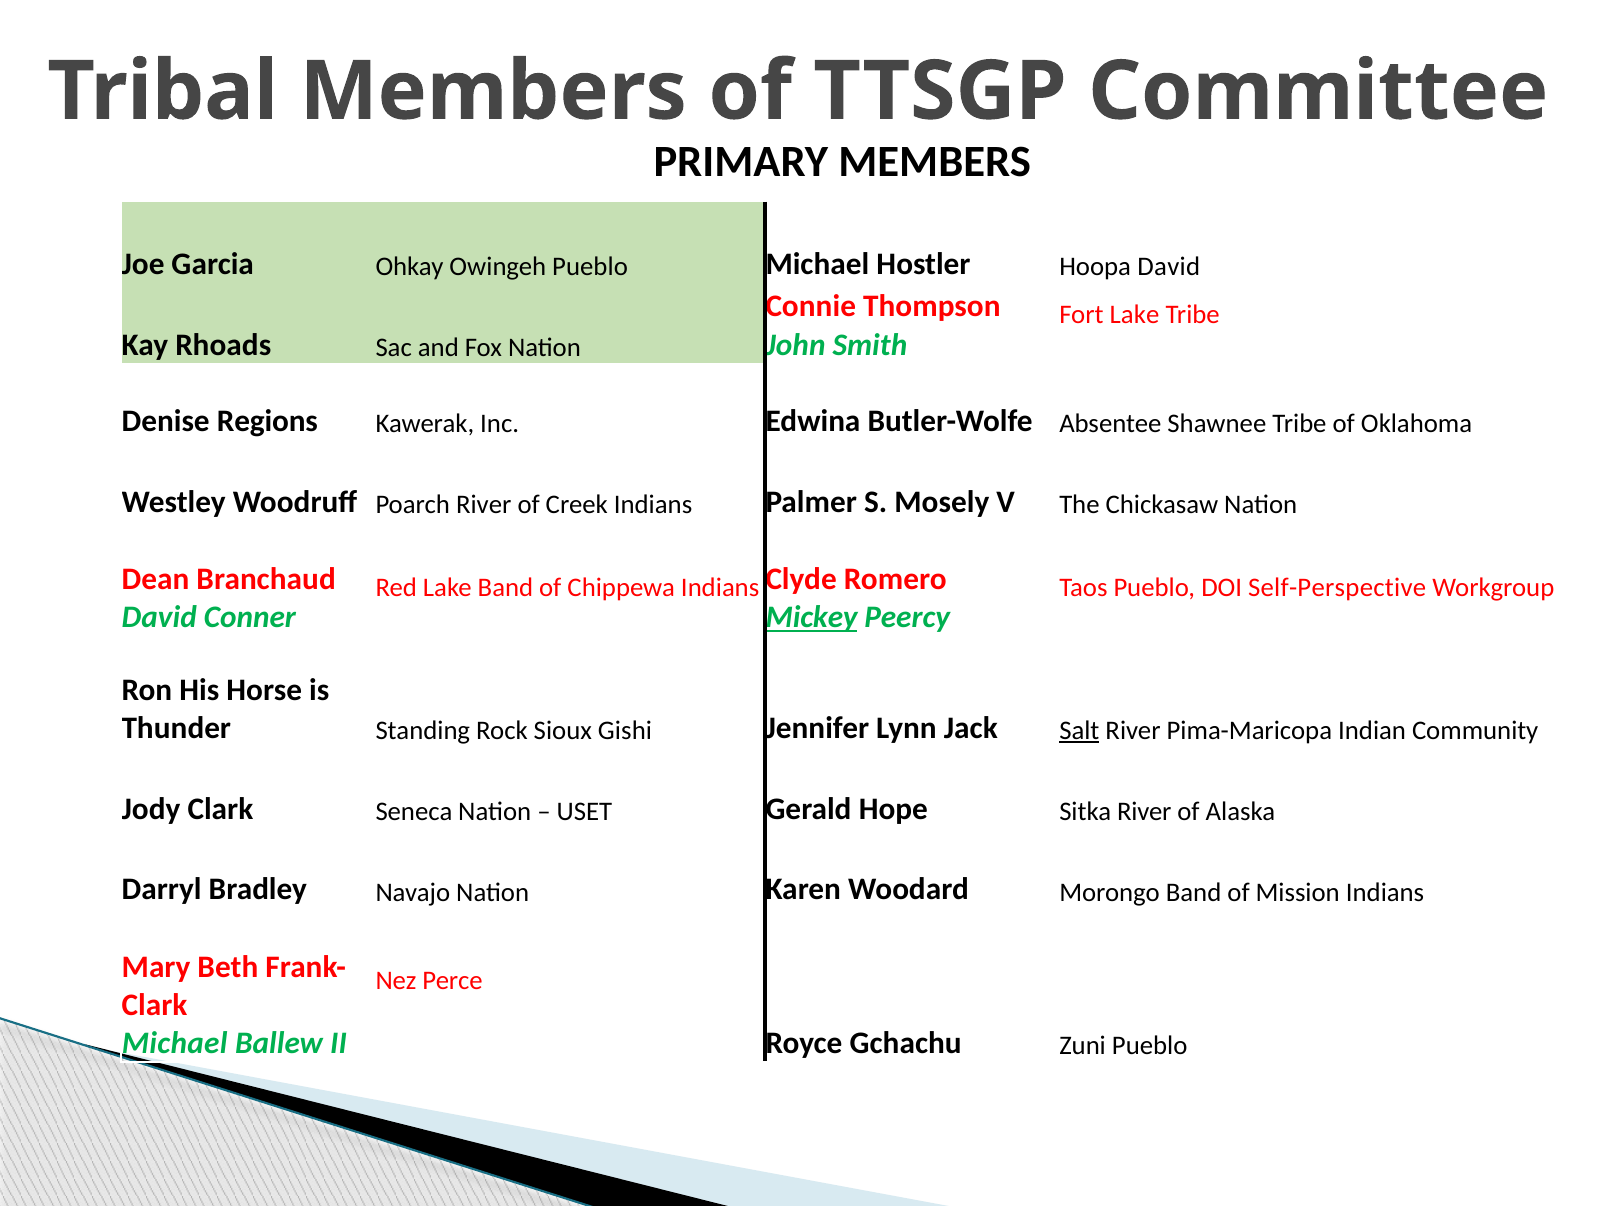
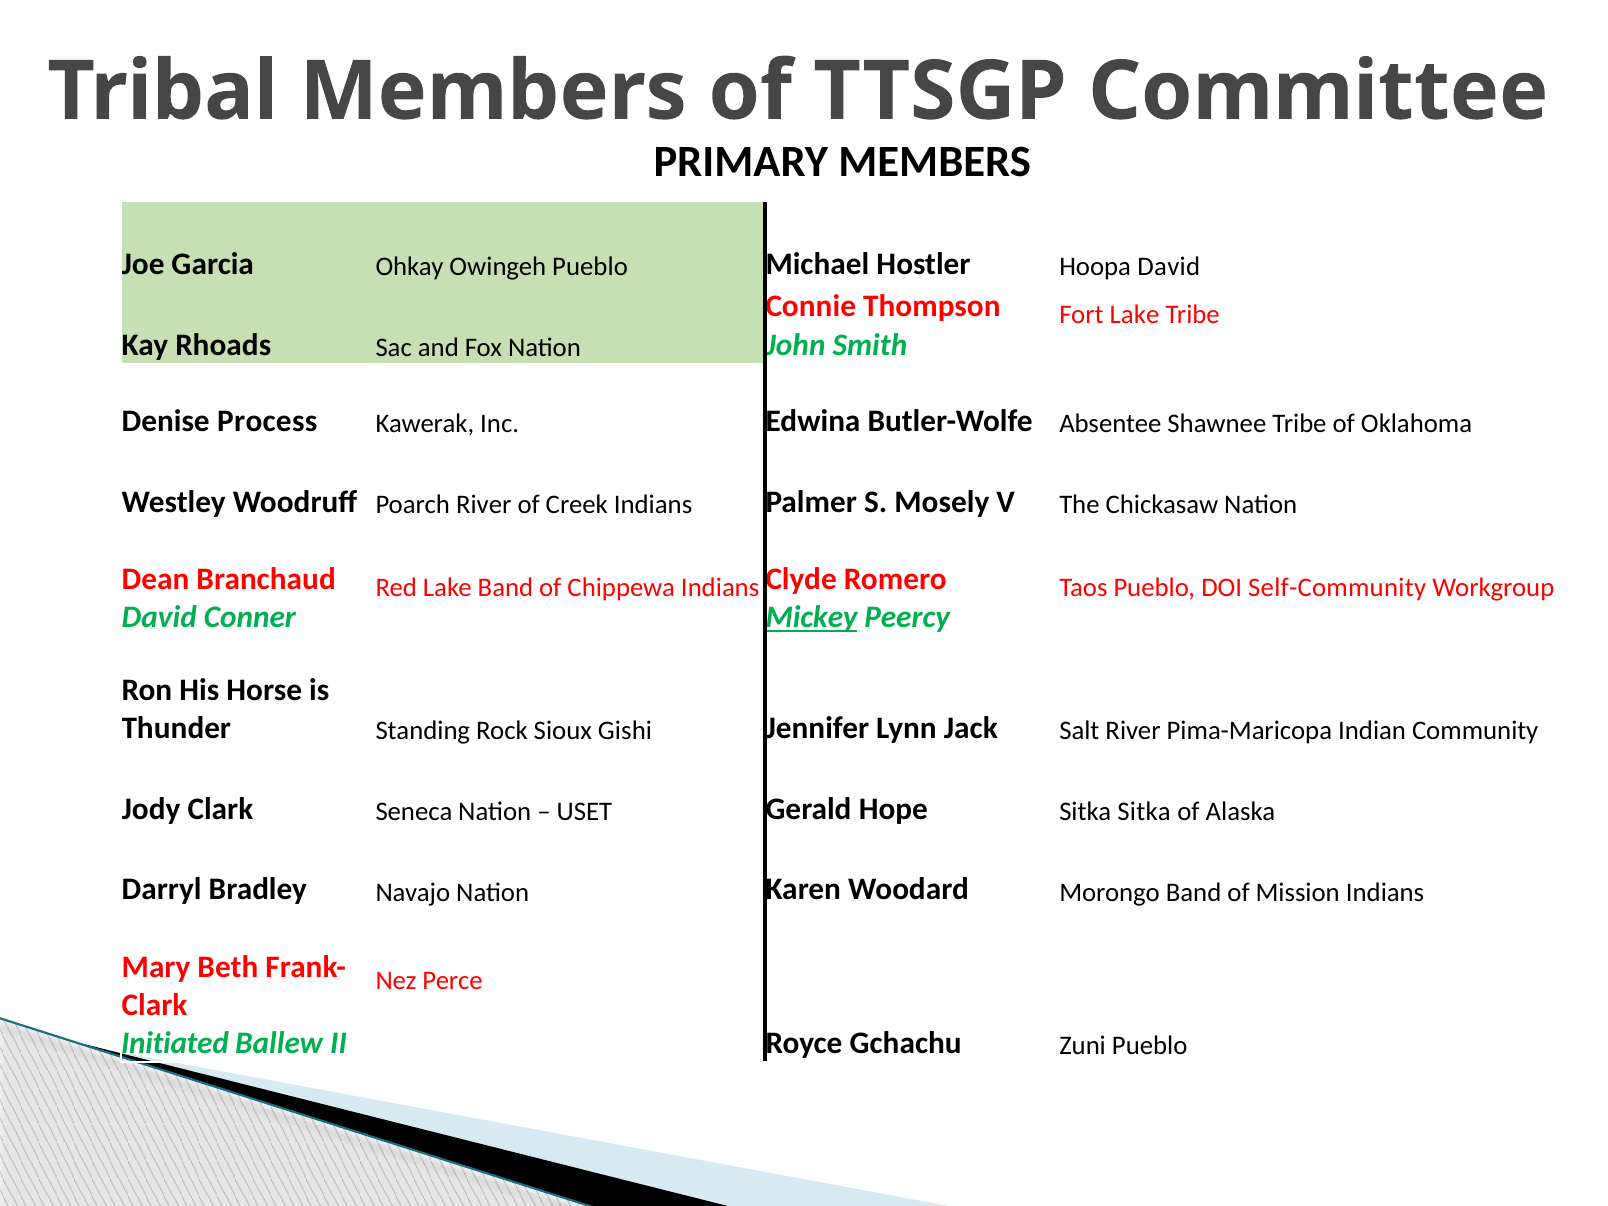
Regions: Regions -> Process (267, 421)
Self-Perspective: Self-Perspective -> Self-Community (1337, 587)
Salt underline: present -> none (1079, 730)
Sitka River: River -> Sitka (1144, 811)
Michael: Michael -> Initiated (175, 1043)
